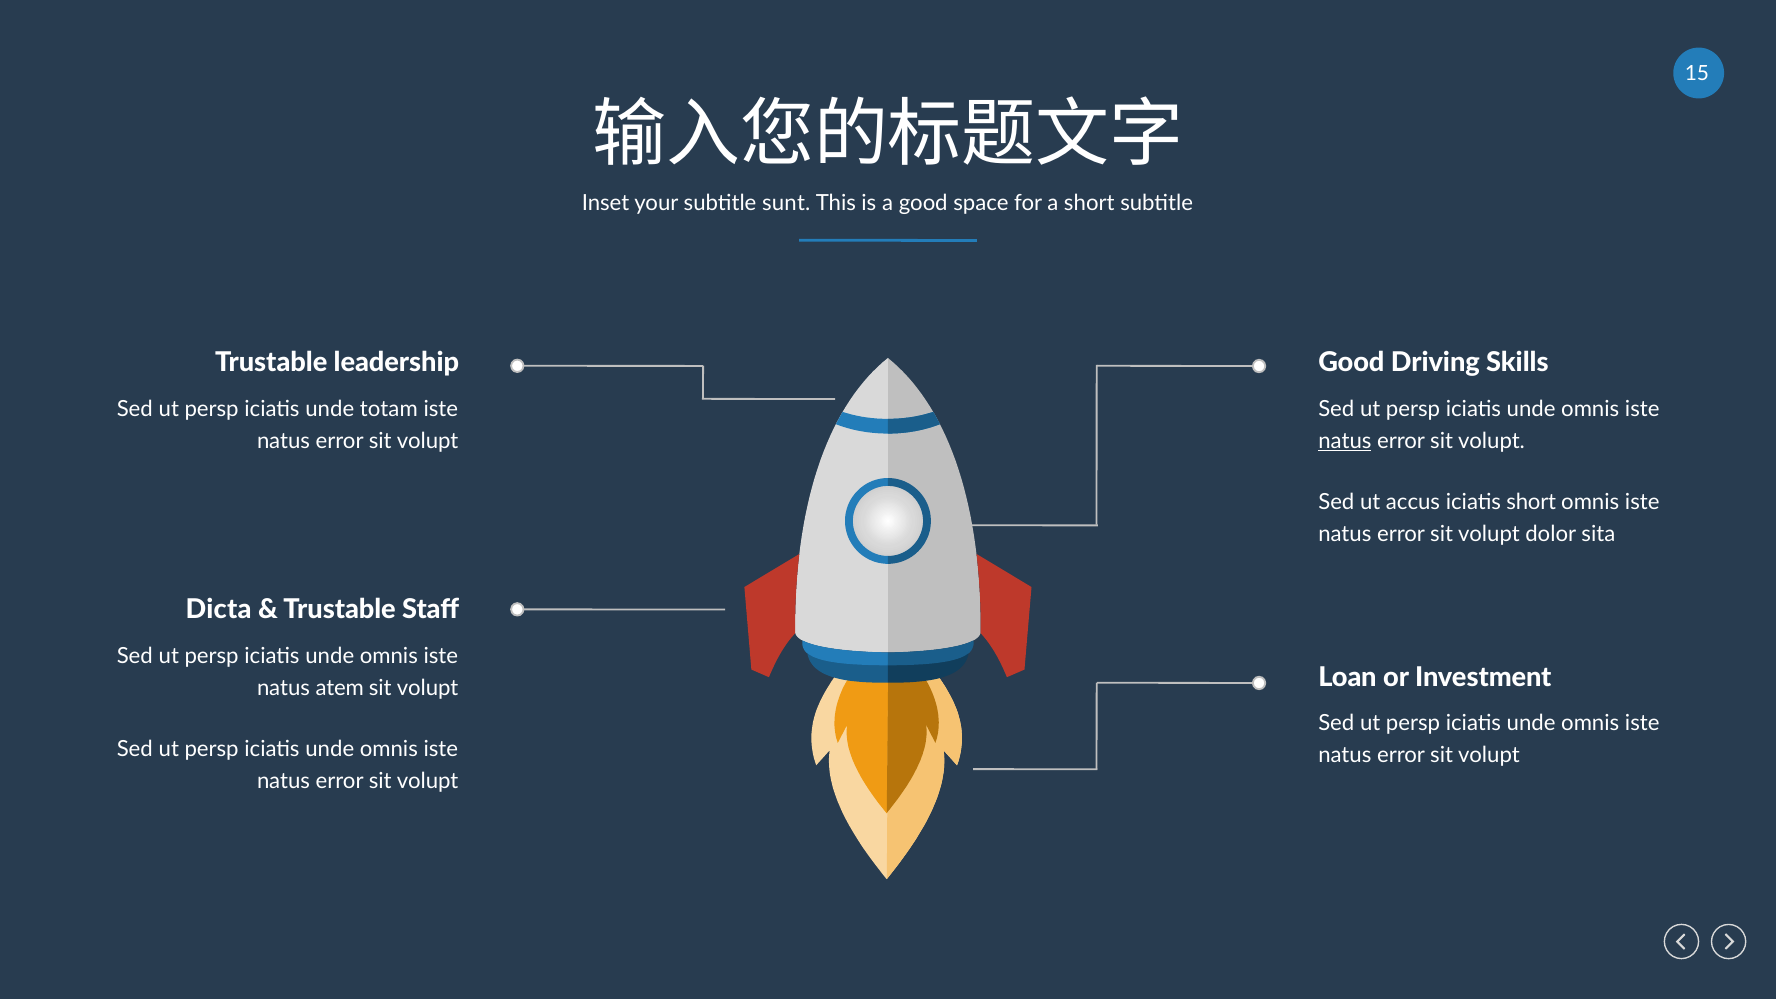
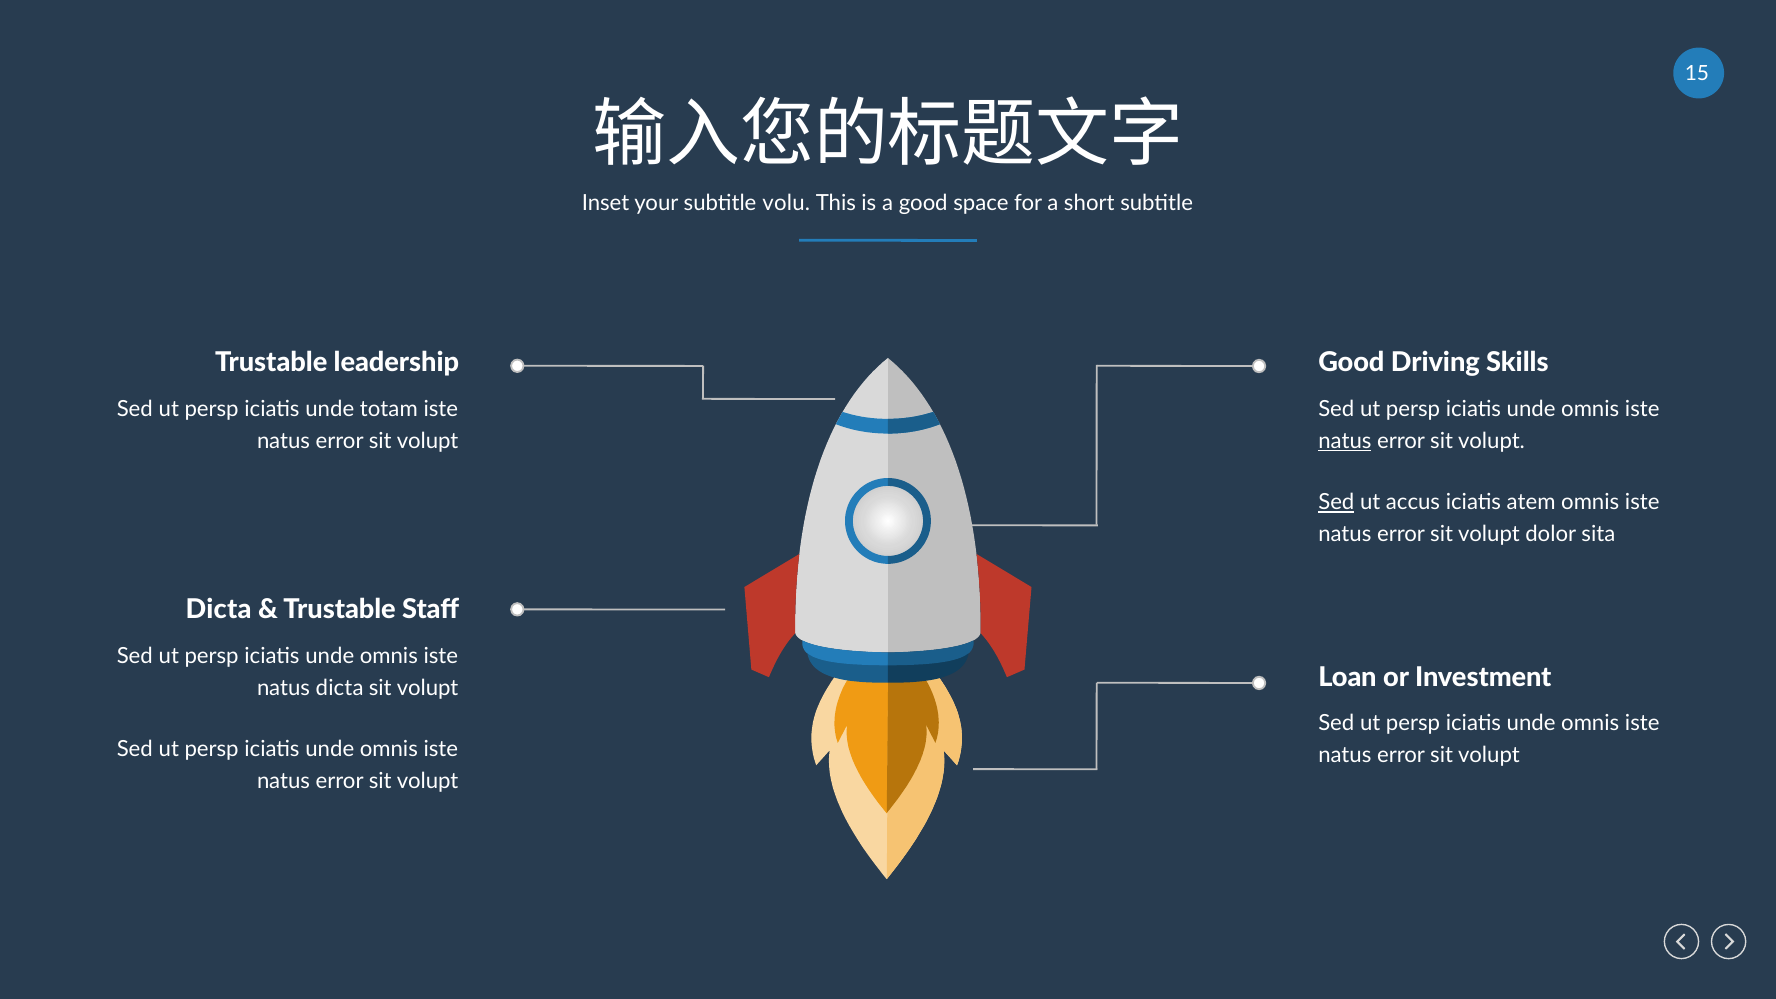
sunt: sunt -> volu (786, 203)
Sed underline: none -> present (1336, 503)
iciatis short: short -> atem (1531, 503)
natus atem: atem -> dicta (340, 688)
